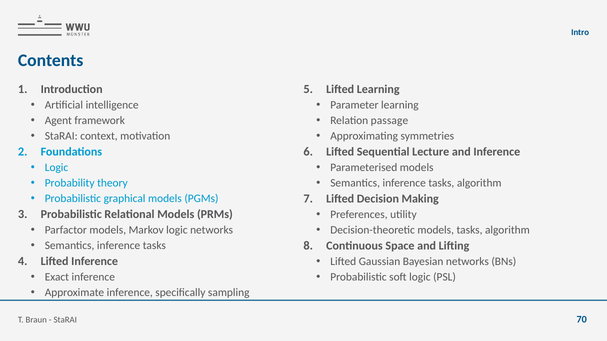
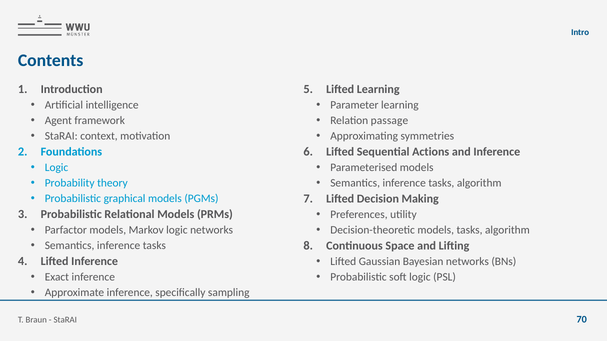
Lecture: Lecture -> Actions (431, 152)
